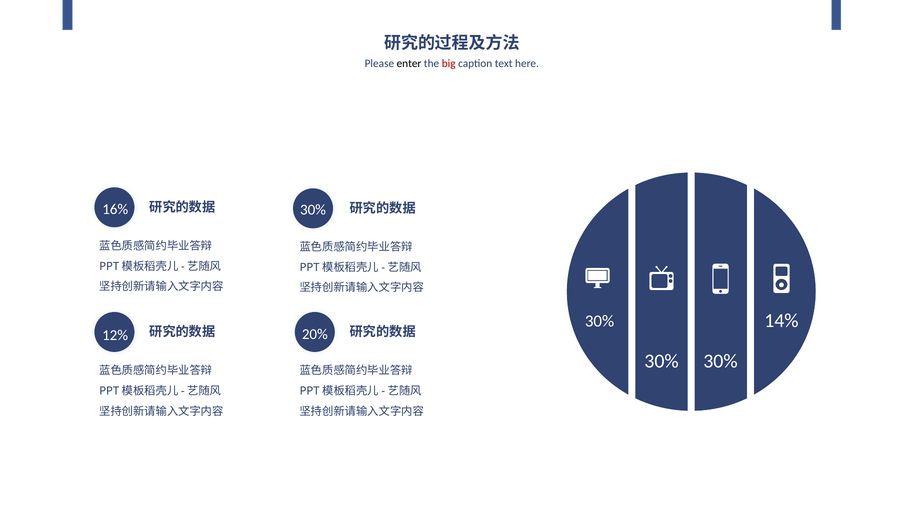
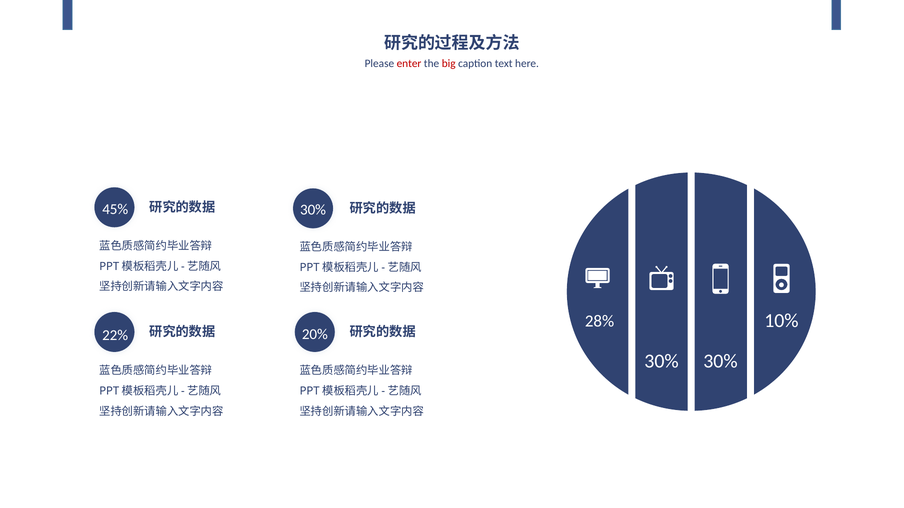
enter colour: black -> red (409, 64)
16%: 16% -> 45% (115, 209)
14%: 14% -> 10% (781, 321)
30%: 30% -> 28% (600, 321)
12%: 12% -> 22% (115, 335)
